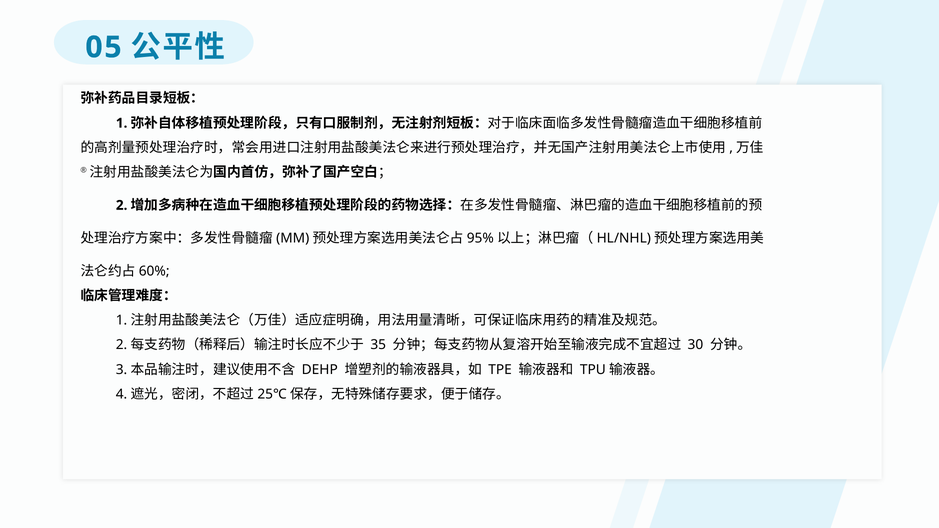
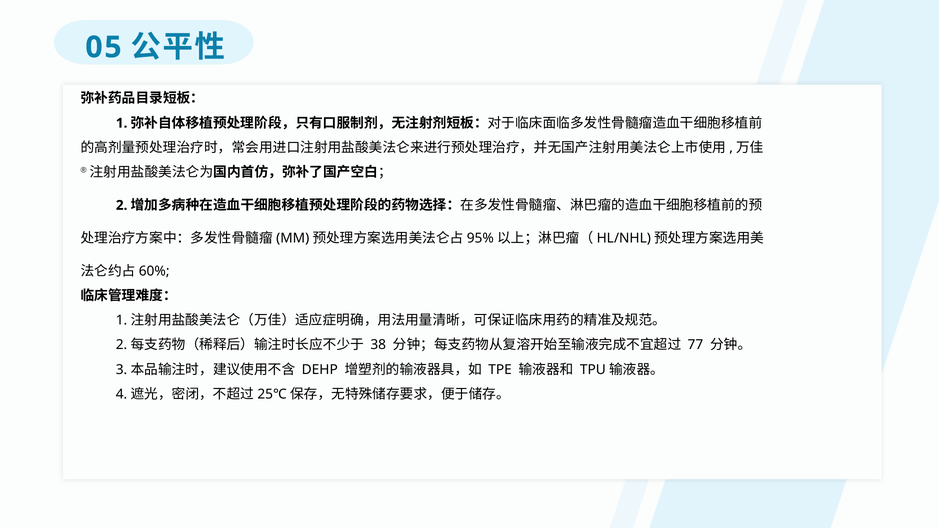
35: 35 -> 38 (378, 345)
30: 30 -> 77 (695, 345)
